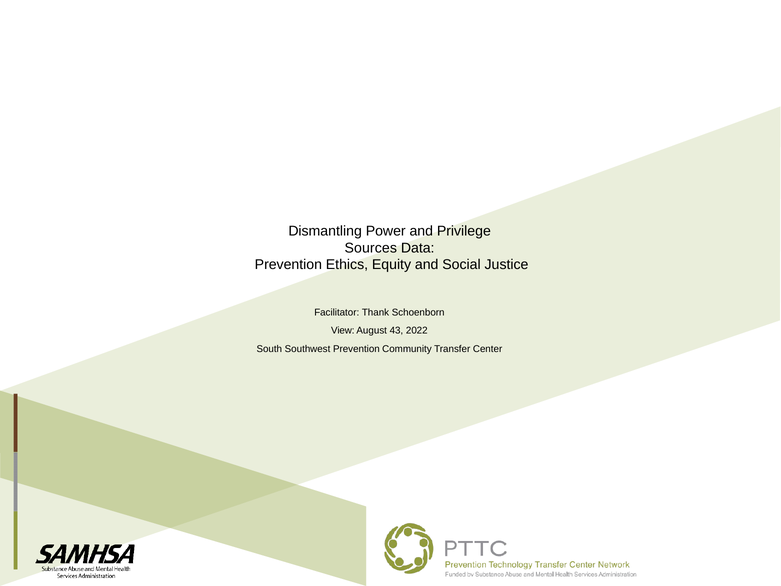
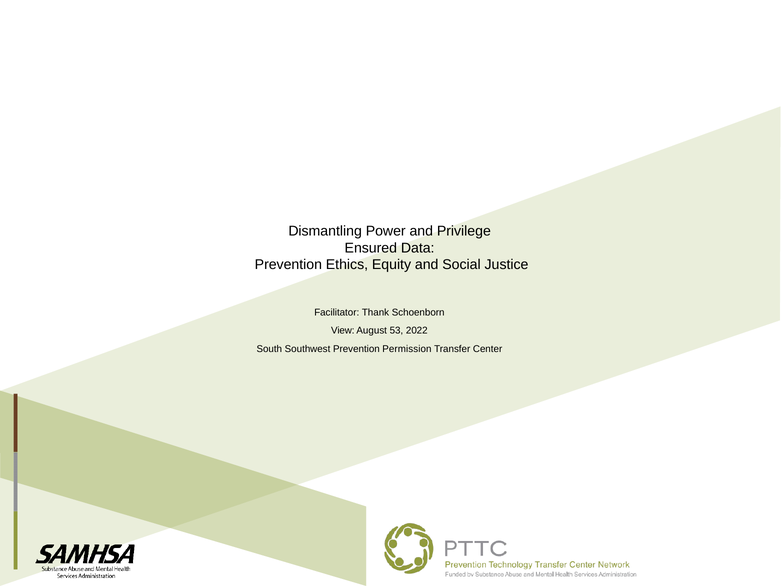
Sources: Sources -> Ensured (371, 248)
43: 43 -> 53 (396, 330)
Community: Community -> Permission (407, 349)
